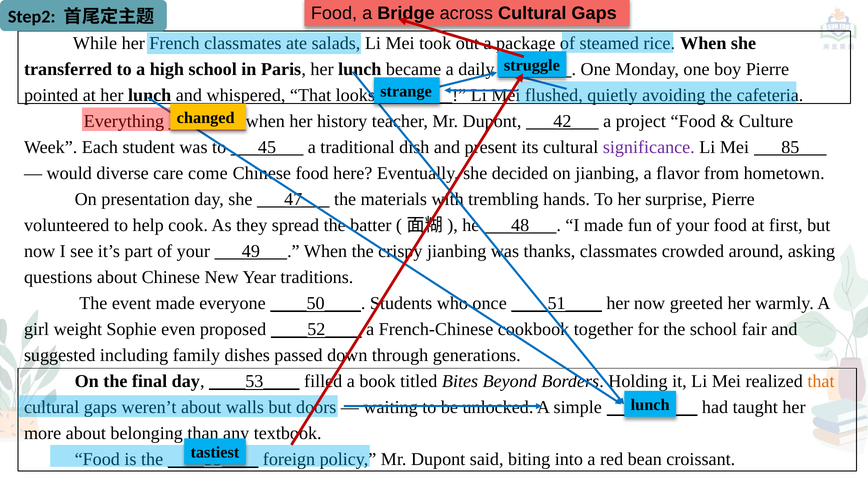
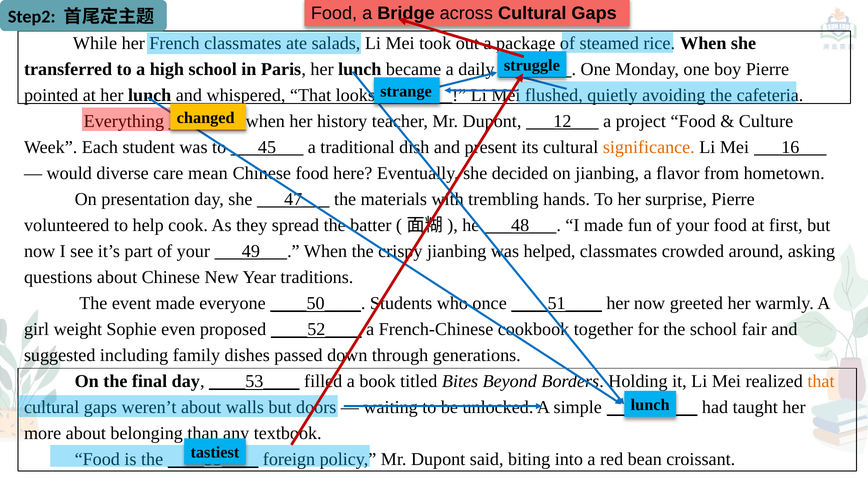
___42___: ___42___ -> ___12___ (562, 121)
significance colour: purple -> orange (649, 147)
___85___: ___85___ -> ___16___ (790, 147)
come: come -> mean (208, 173)
thanks: thanks -> helped (550, 251)
